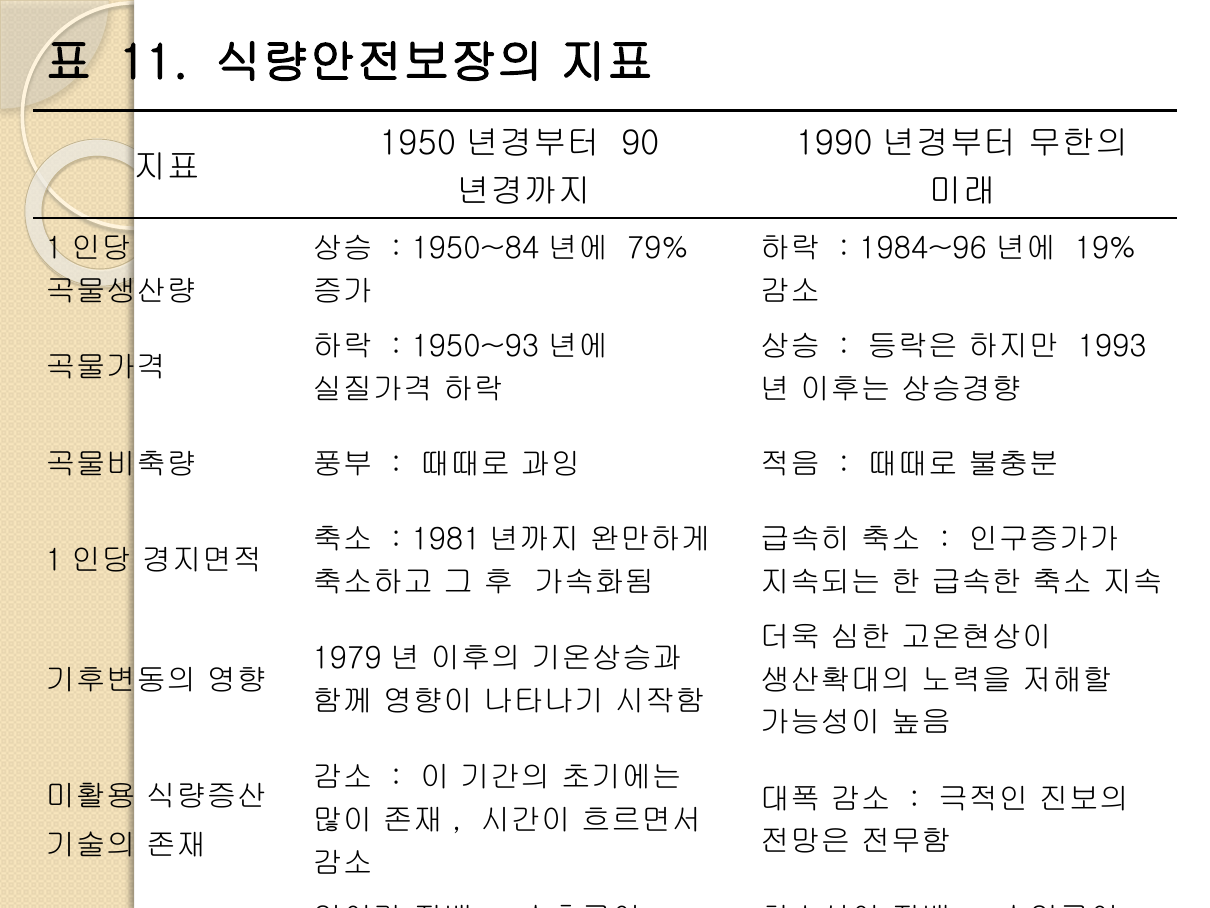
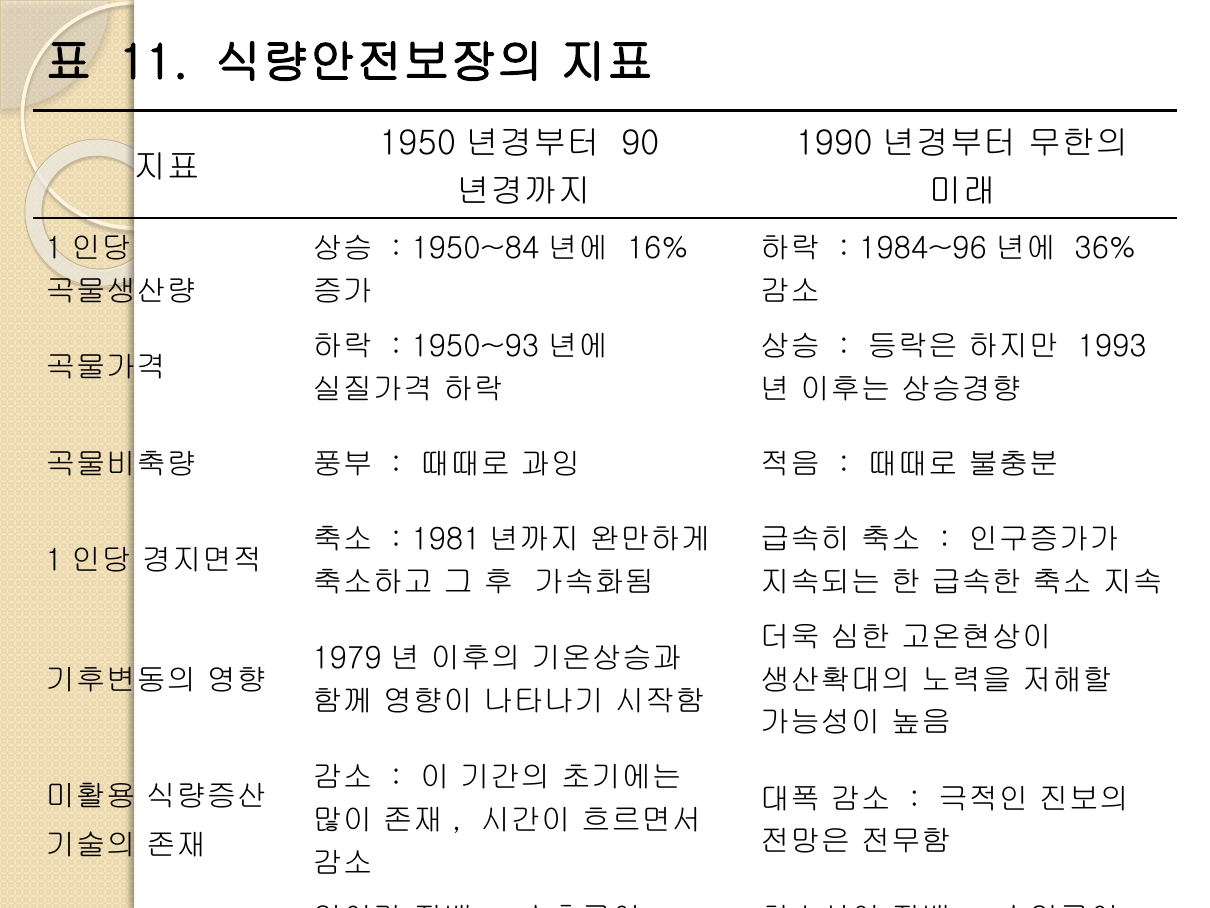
79%: 79% -> 16% (657, 248)
19%: 19% -> 36% (1105, 248)
